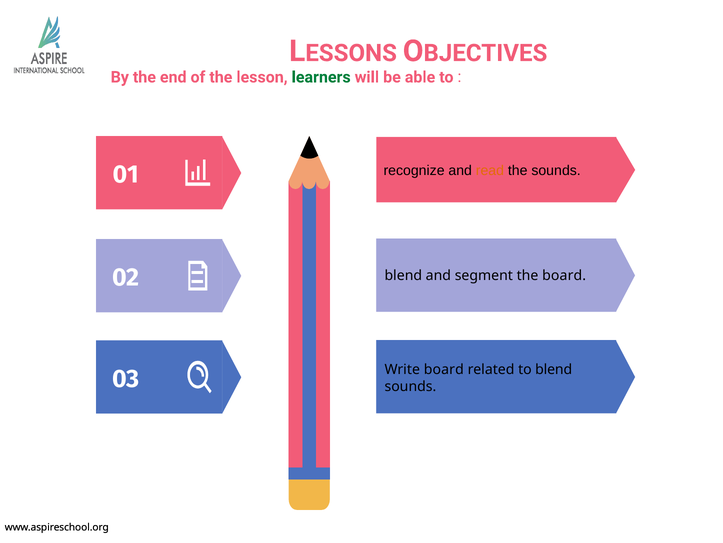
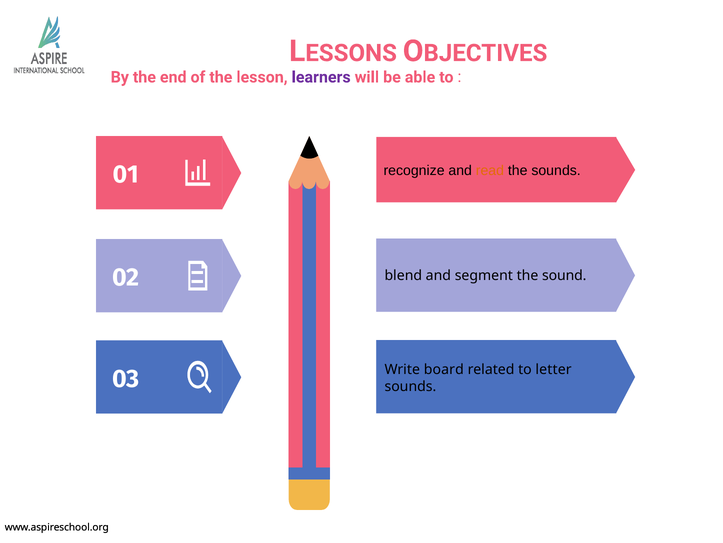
learners colour: green -> purple (321, 77)
the board: board -> sound (564, 275)
to blend: blend -> letter (554, 369)
